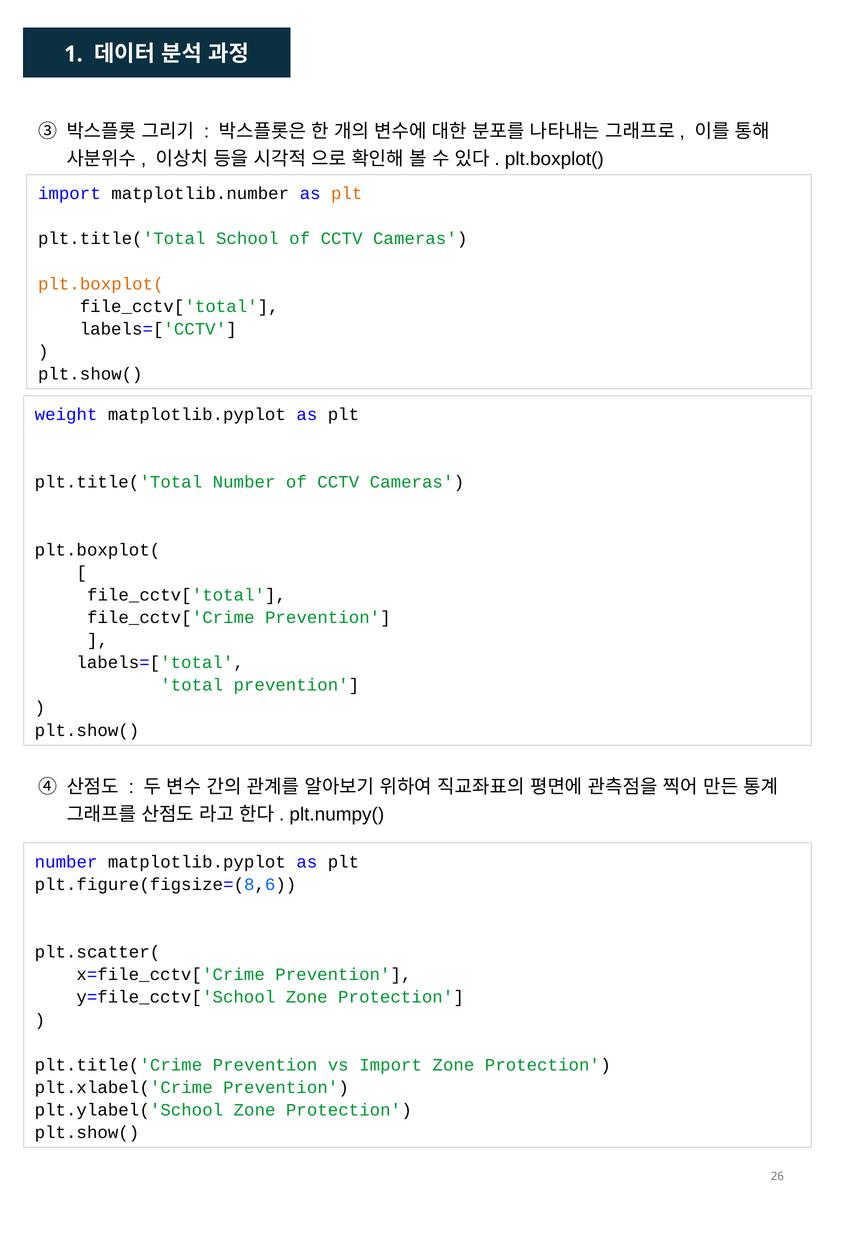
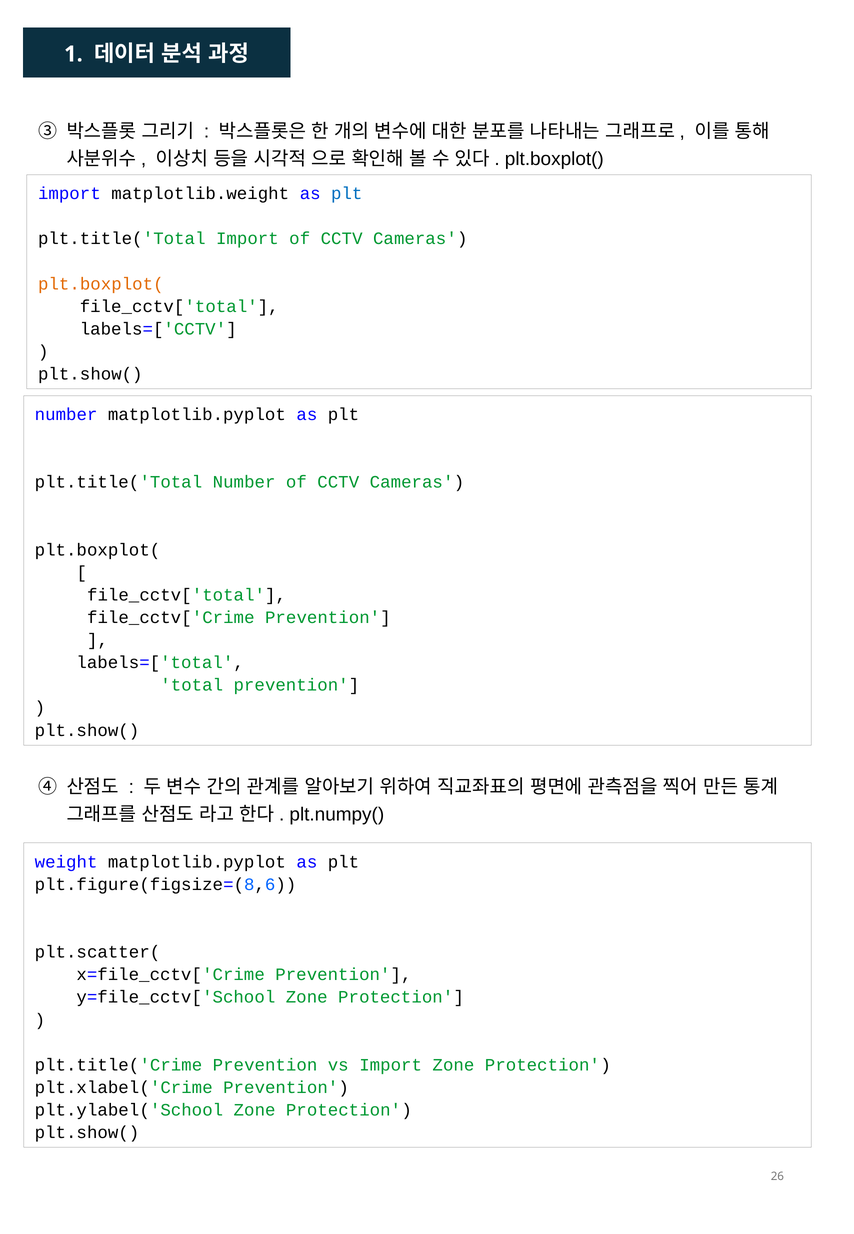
matplotlib.number: matplotlib.number -> matplotlib.weight (200, 194)
plt colour: orange -> blue (347, 194)
plt.title('Total School: School -> Import (247, 239)
weight: weight -> number (66, 414)
number: number -> weight (66, 862)
